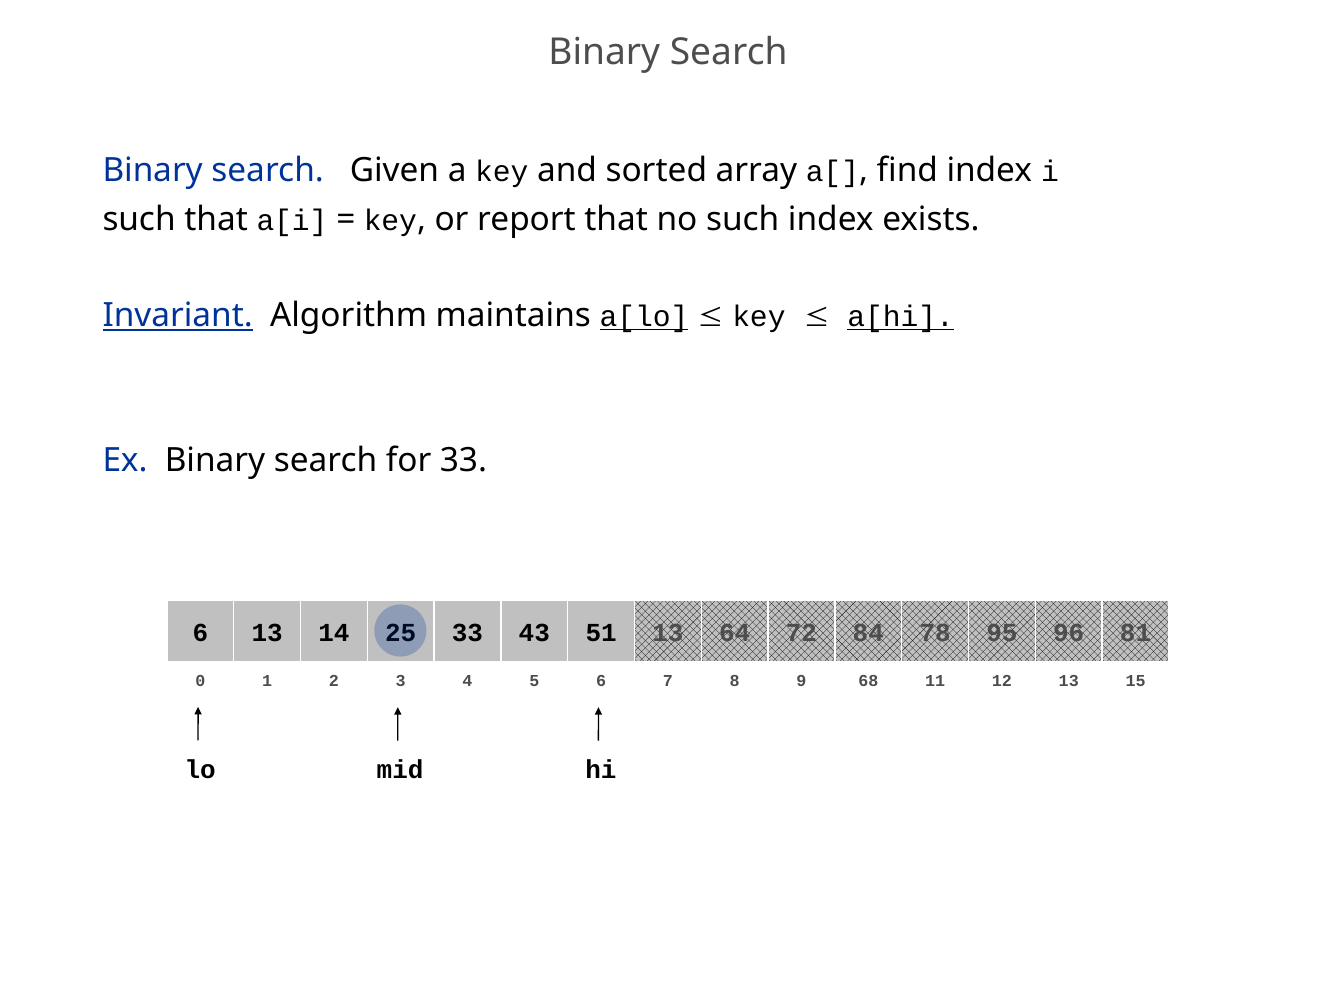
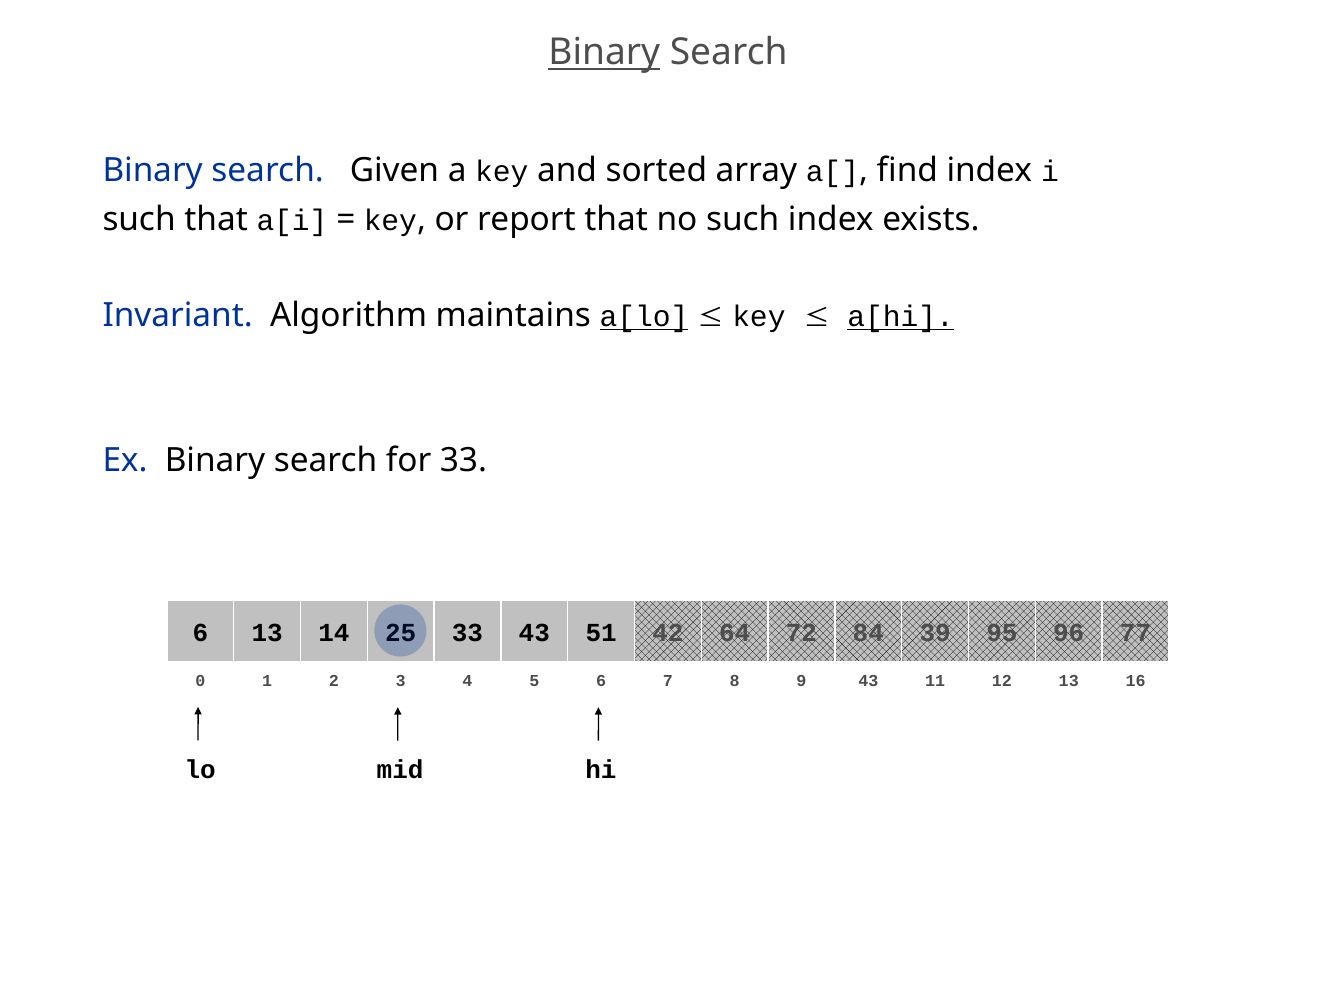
Binary underline: none -> present (604, 53)
Invariant underline: present -> none (178, 316)
43 13: 13 -> 42 (668, 633)
78: 78 -> 39 (935, 633)
81: 81 -> 77 (1136, 633)
7 68: 68 -> 43 (868, 681)
15: 15 -> 16 (1136, 681)
